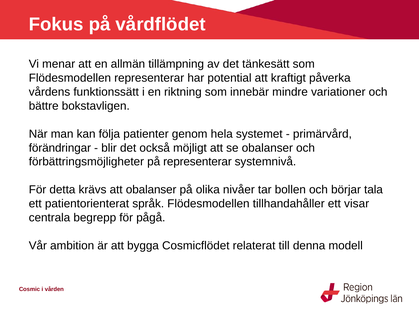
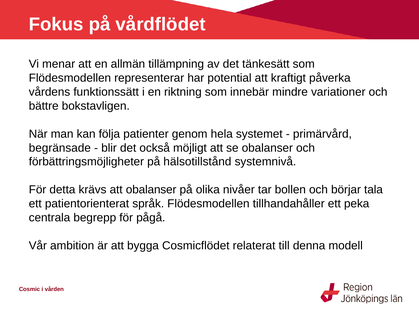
förändringar: förändringar -> begränsade (60, 148)
på representerar: representerar -> hälsotillstånd (197, 162)
visar: visar -> peka (357, 204)
